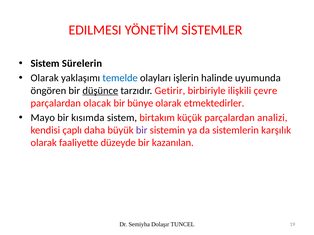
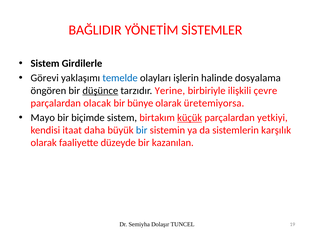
EDILMESI: EDILMESI -> BAĞLIDIR (95, 30)
Sürelerin: Sürelerin -> Girdilerle (82, 64)
Olarak: Olarak -> Görevi (45, 78)
uyumunda: uyumunda -> dosyalama (258, 78)
Getirir: Getirir -> Yerine (170, 91)
etmektedirler: etmektedirler -> üretemiyorsa (214, 103)
kısımda: kısımda -> biçimde (88, 118)
küçük underline: none -> present (190, 118)
analizi: analizi -> yetkiyi (272, 118)
çaplı: çaplı -> itaat (72, 131)
bir colour: purple -> blue (142, 131)
